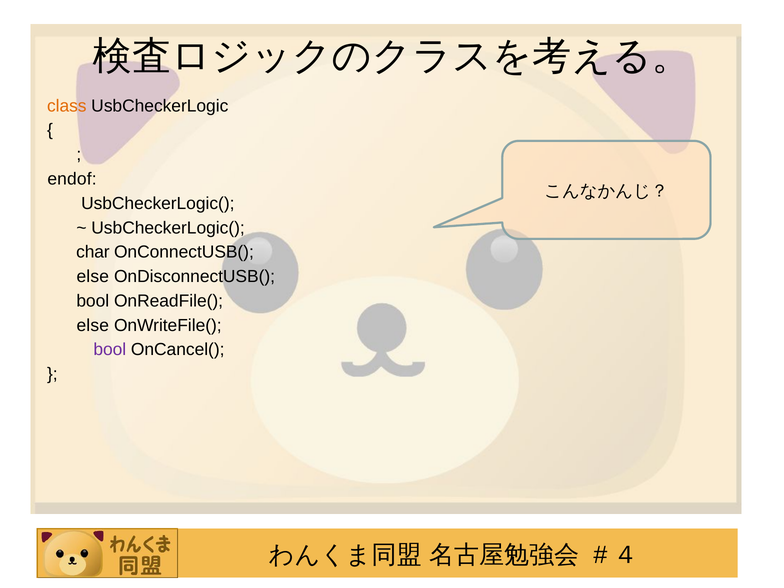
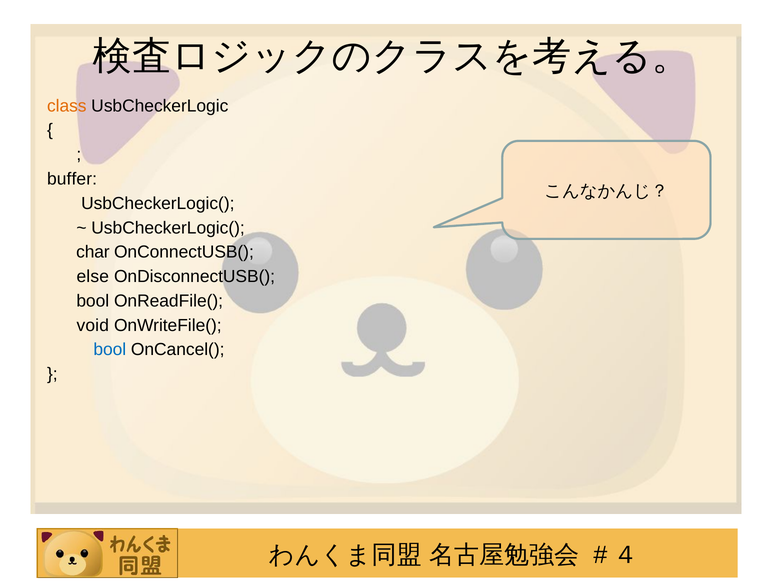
endof: endof -> buffer (72, 179)
else: else -> void (93, 325)
bool colour: purple -> blue (110, 350)
